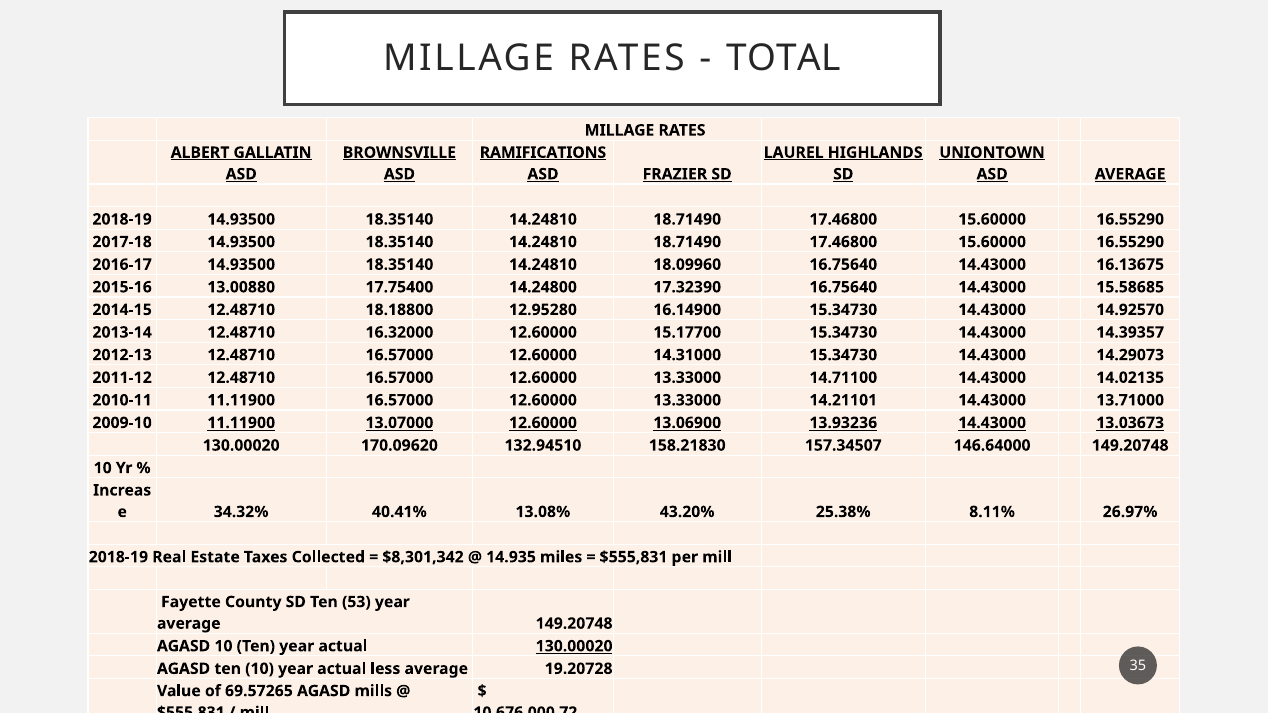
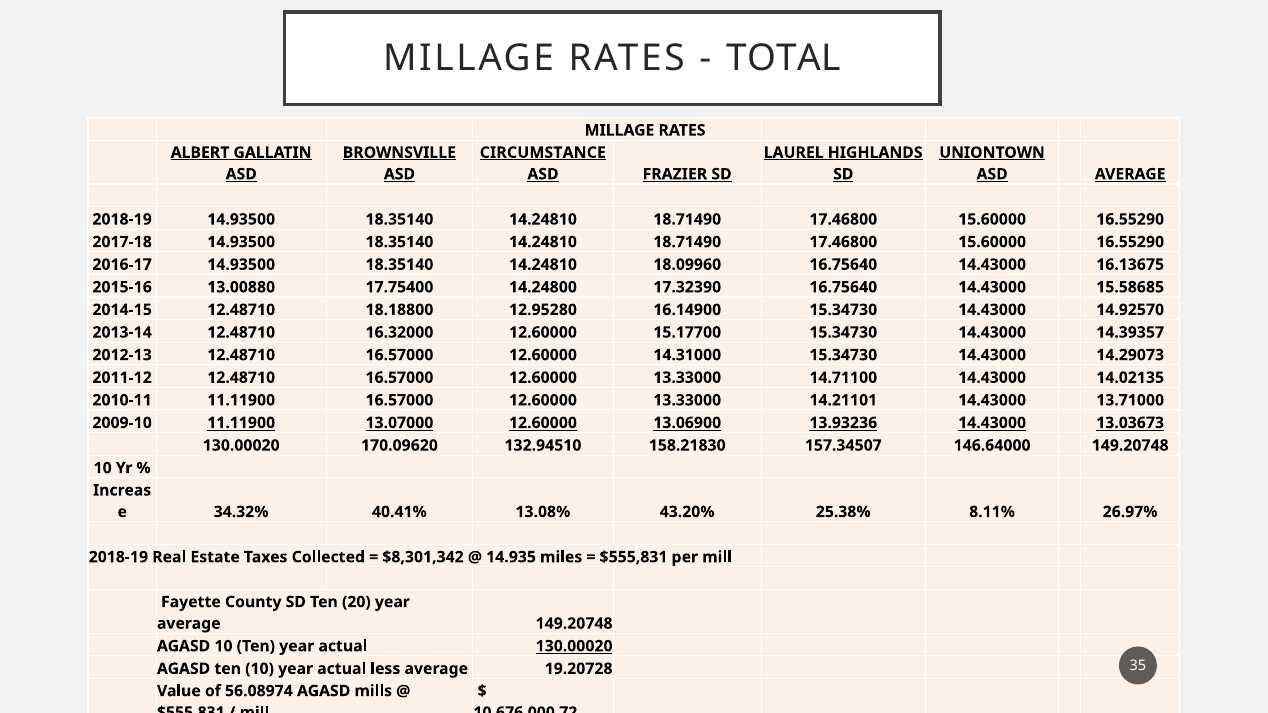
RAMIFICATIONS: RAMIFICATIONS -> CIRCUMSTANCE (543, 153)
53: 53 -> 20 (356, 602)
69.57265: 69.57265 -> 56.08974 (259, 691)
